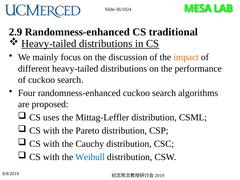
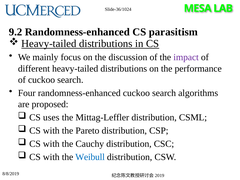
2.9: 2.9 -> 9.2 (16, 32)
traditional: traditional -> parasitism (173, 32)
impact colour: orange -> purple (186, 57)
